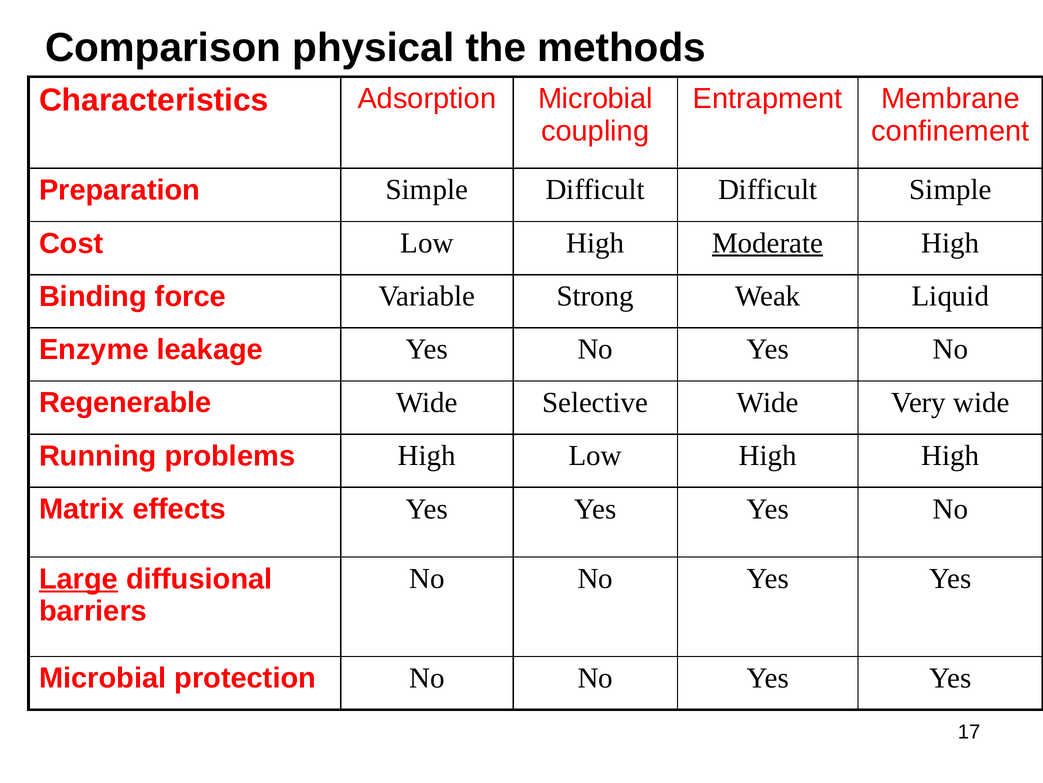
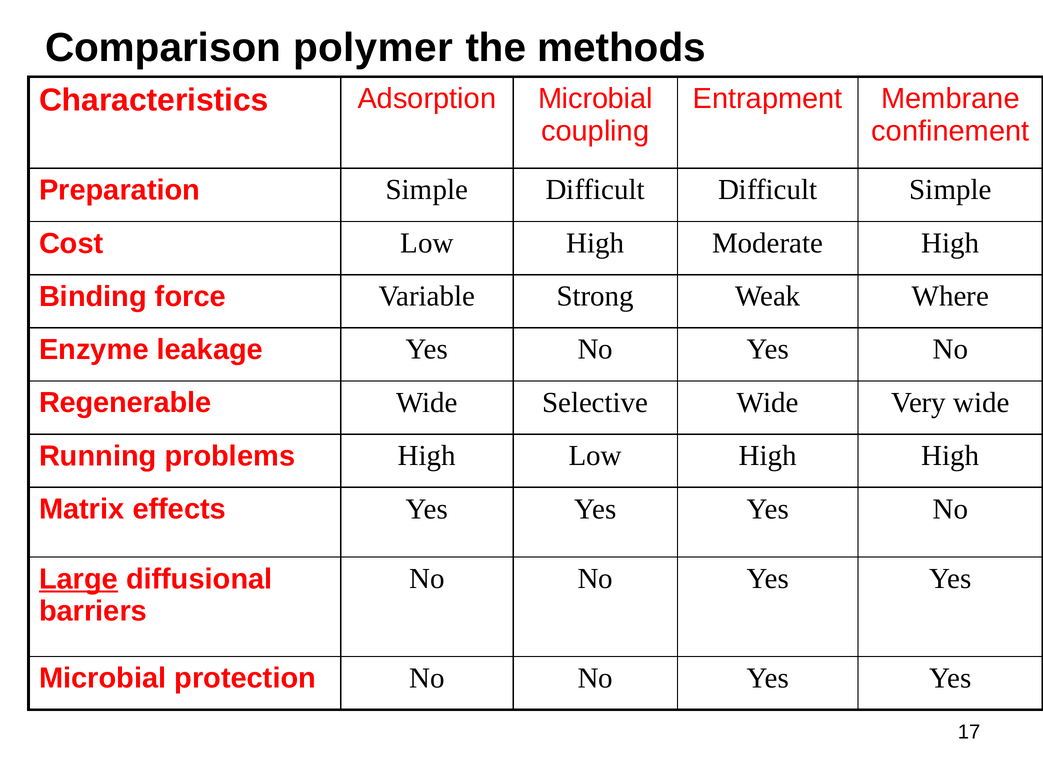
physical: physical -> polymer (373, 48)
Moderate underline: present -> none (768, 243)
Liquid: Liquid -> Where (950, 296)
